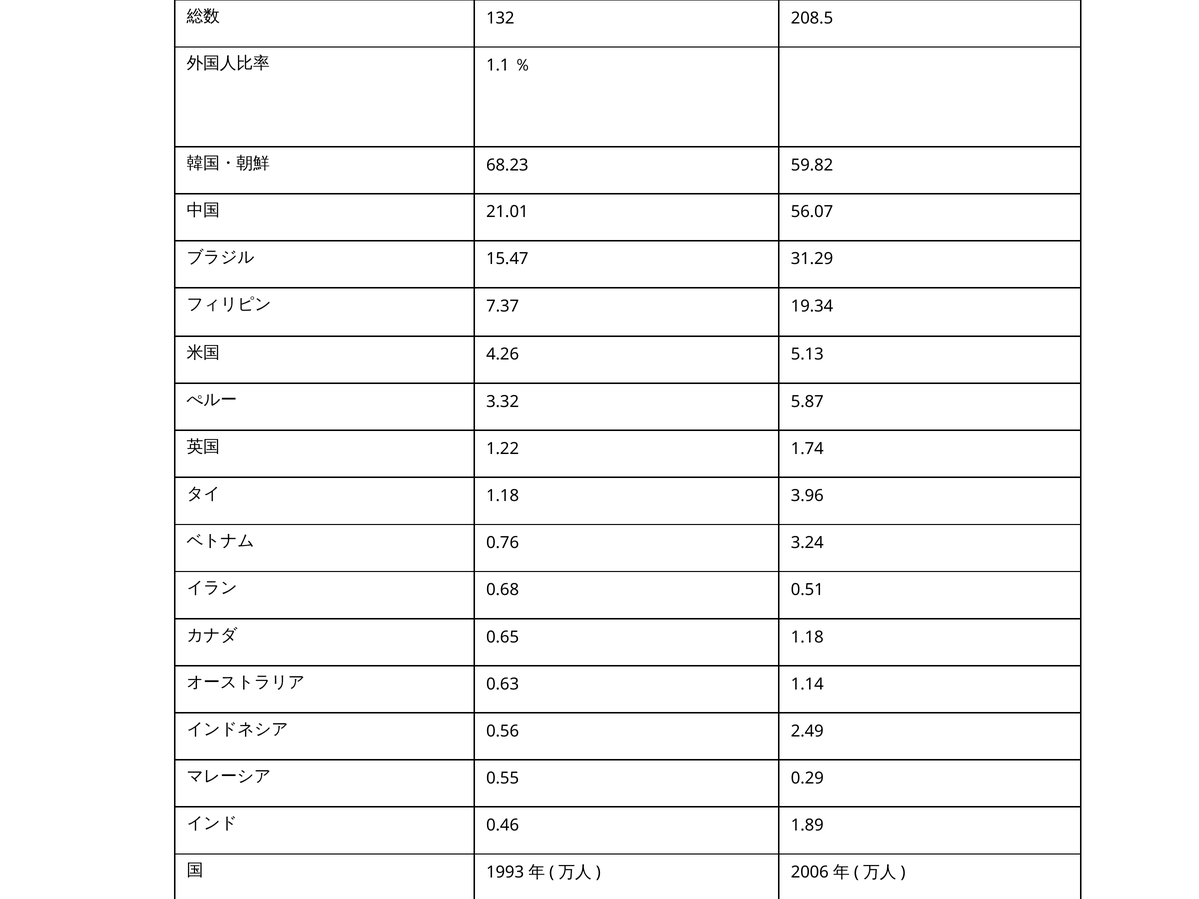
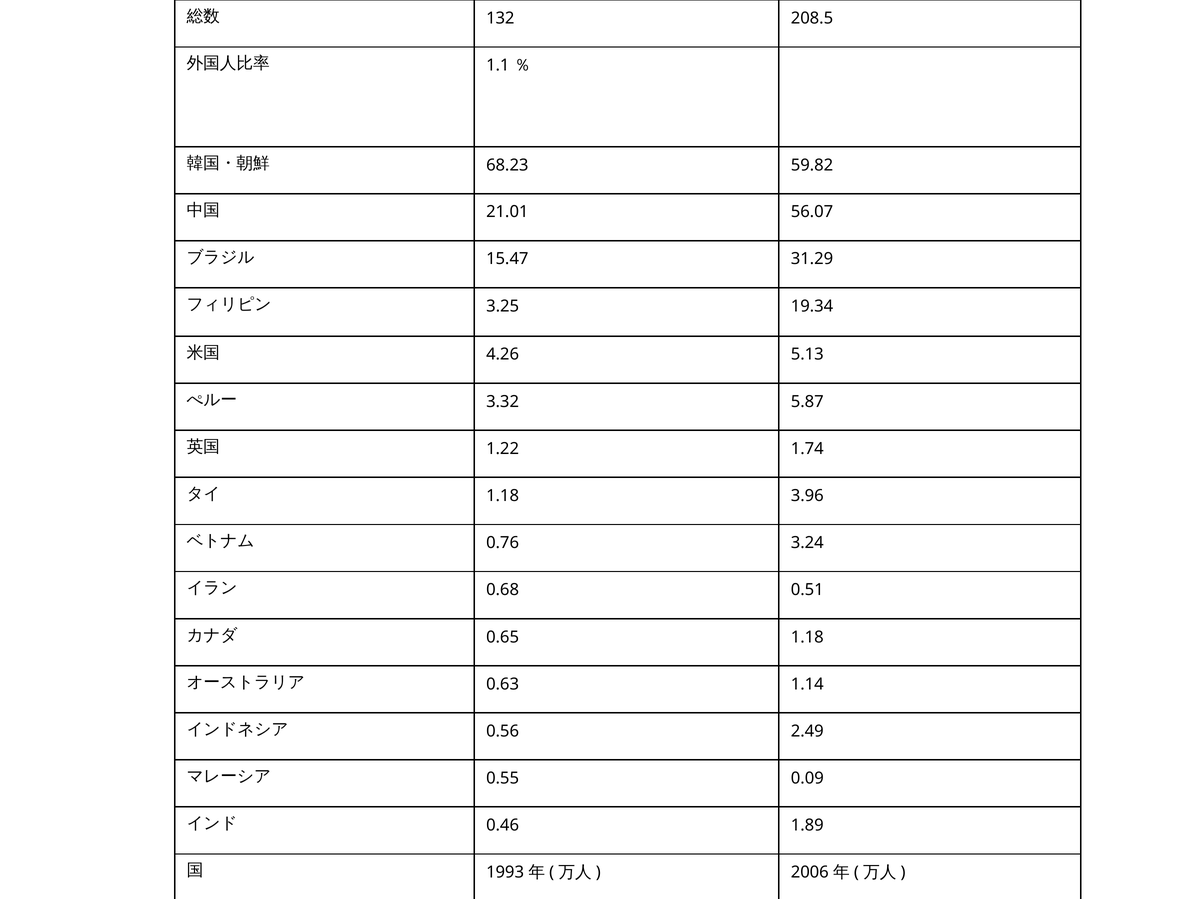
7.37: 7.37 -> 3.25 (503, 306)
0.29: 0.29 -> 0.09 (807, 778)
